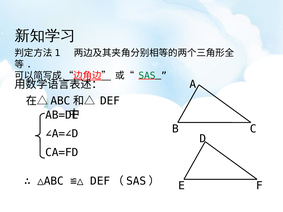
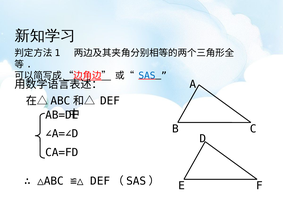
SAS colour: green -> blue (147, 76)
